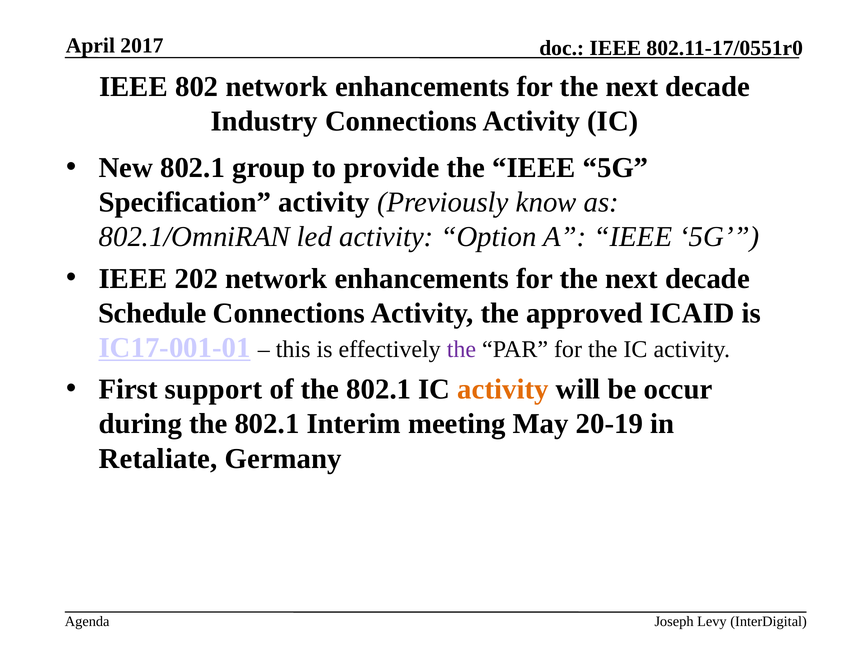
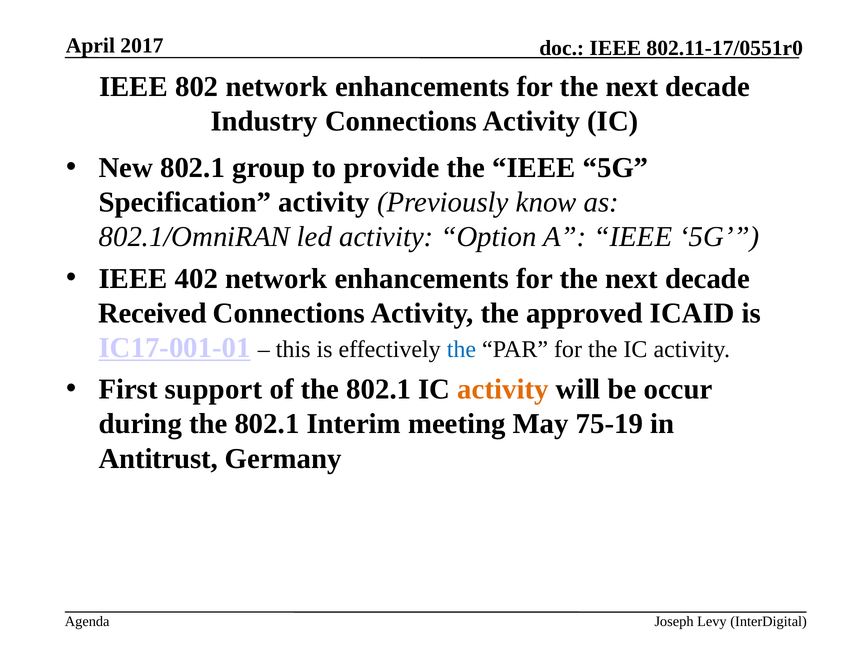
202: 202 -> 402 (196, 279)
Schedule: Schedule -> Received (152, 313)
the colour: purple -> blue (461, 349)
20-19: 20-19 -> 75-19 (610, 424)
Retaliate: Retaliate -> Antitrust (158, 459)
